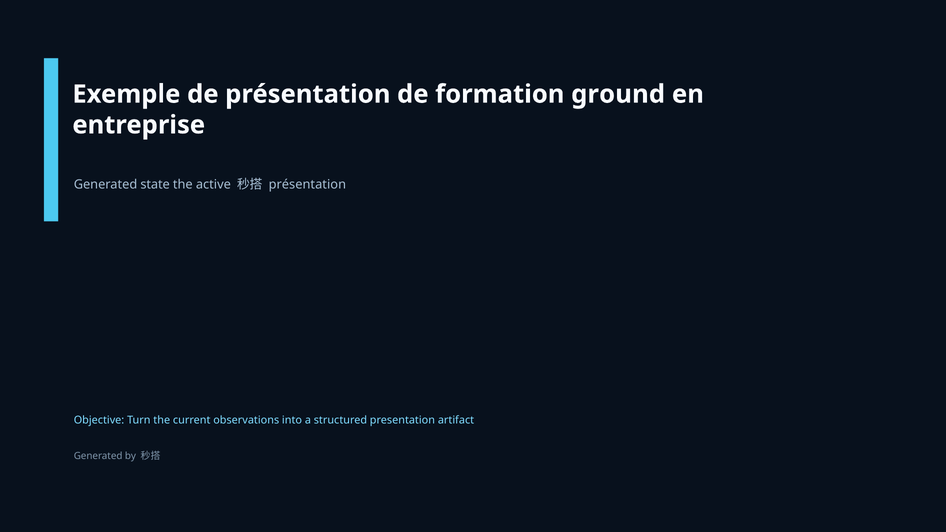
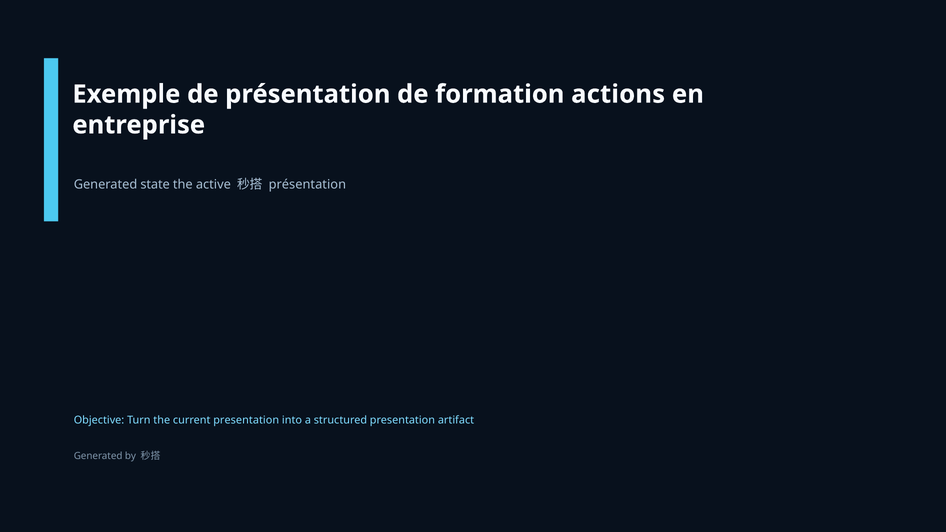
ground: ground -> actions (618, 94)
current observations: observations -> presentation (246, 420)
